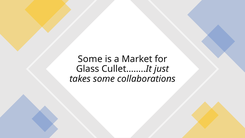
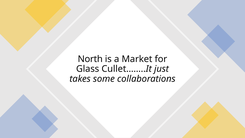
Some: Some -> North (90, 59)
